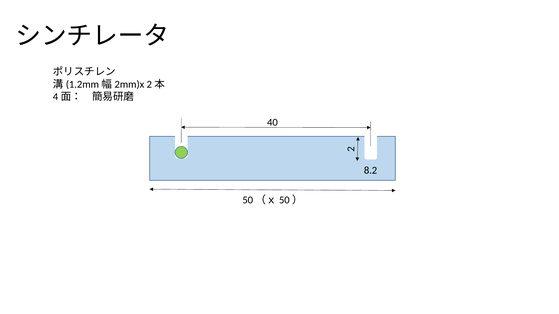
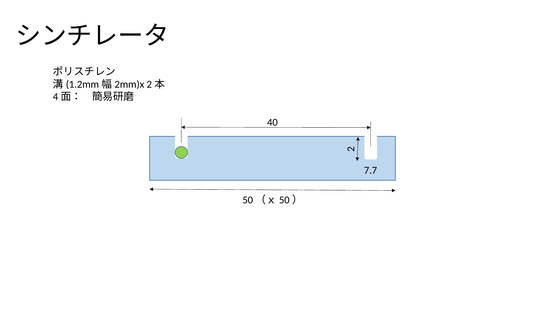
8.2: 8.2 -> 7.7 (371, 170)
